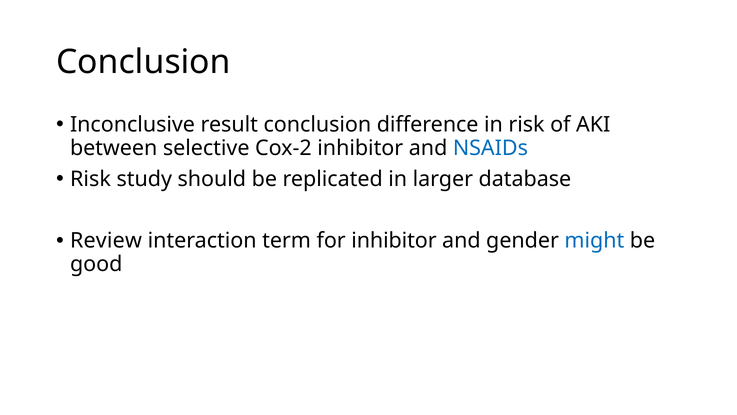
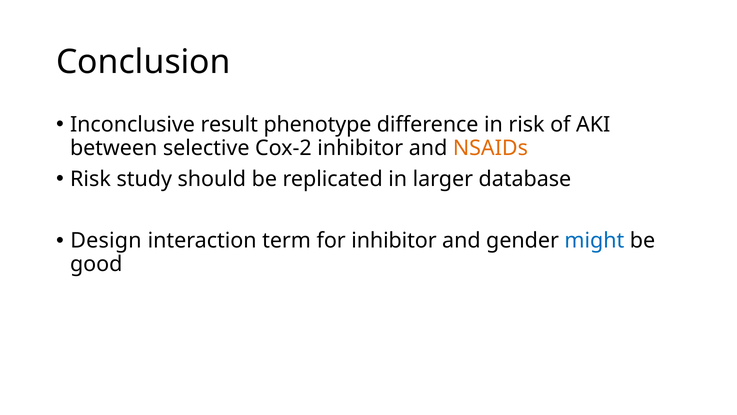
result conclusion: conclusion -> phenotype (317, 125)
NSAIDs colour: blue -> orange (490, 148)
Review: Review -> Design (106, 241)
